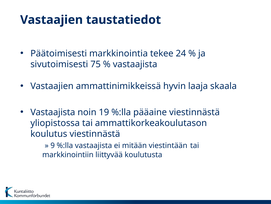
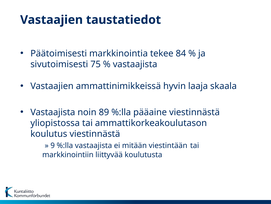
24: 24 -> 84 (181, 53)
19: 19 -> 89 (104, 112)
